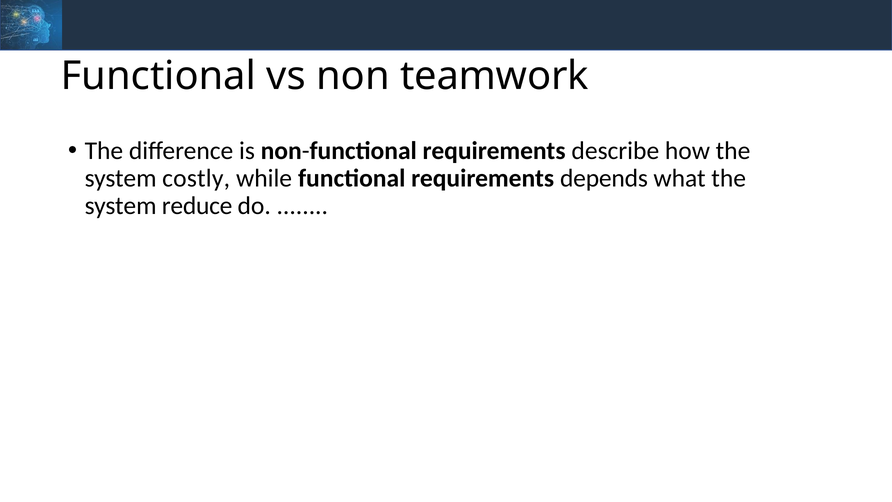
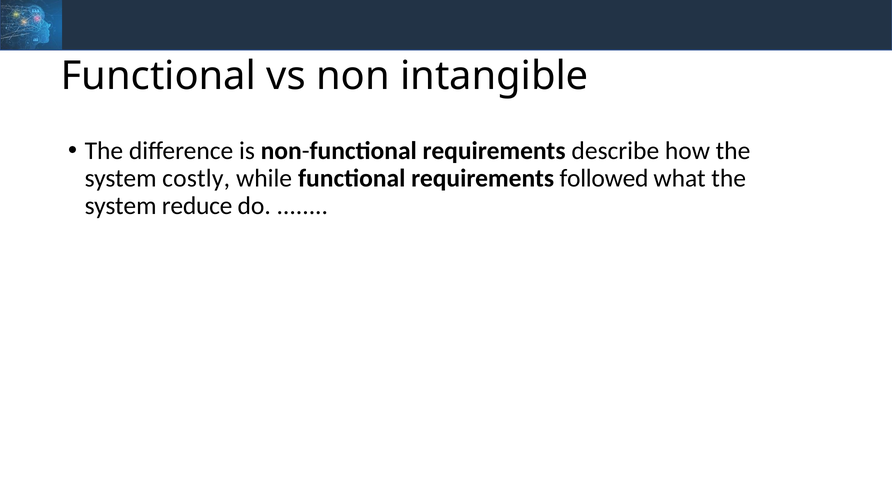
teamwork: teamwork -> intangible (494, 76)
depends: depends -> followed (604, 178)
